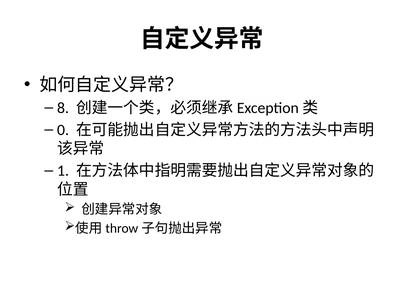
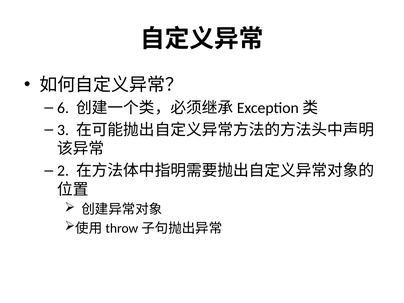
8: 8 -> 6 (63, 108)
0: 0 -> 3 (63, 130)
1: 1 -> 2 (63, 171)
